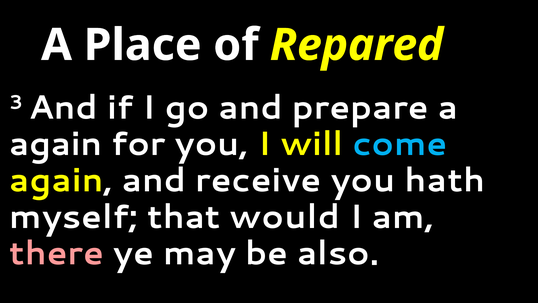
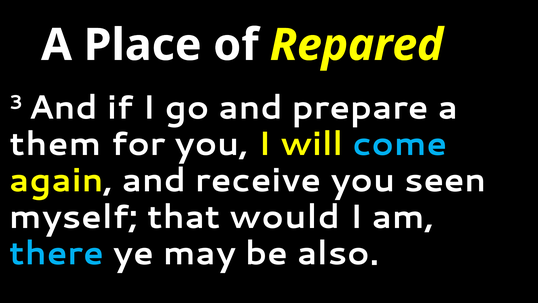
again: again -> them (55, 144)
hath: hath -> seen (445, 180)
there colour: pink -> light blue (57, 253)
